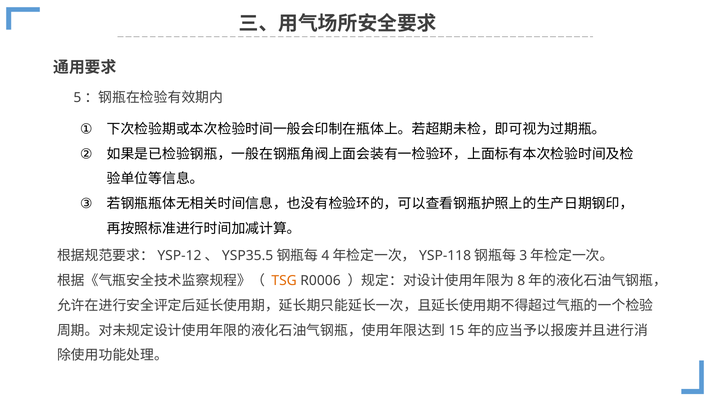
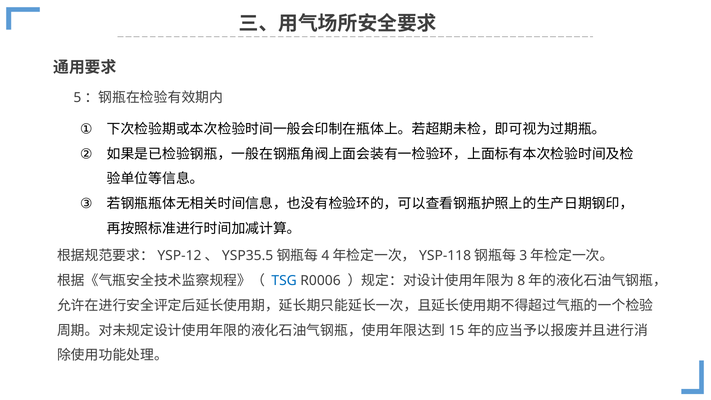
TSG colour: orange -> blue (284, 281)
